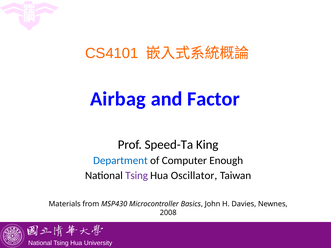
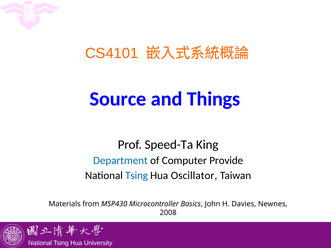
Airbag: Airbag -> Source (118, 99)
Factor: Factor -> Things (213, 99)
Enough: Enough -> Provide (226, 161)
Tsing colour: purple -> blue (137, 176)
